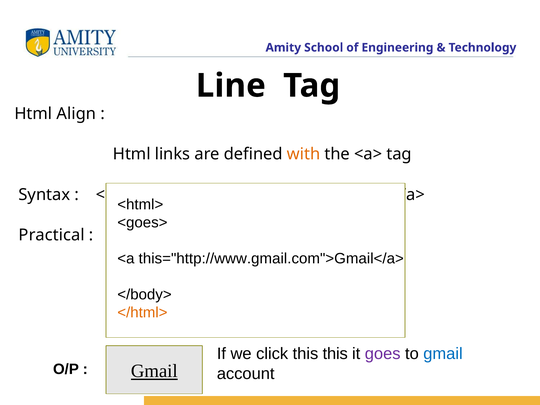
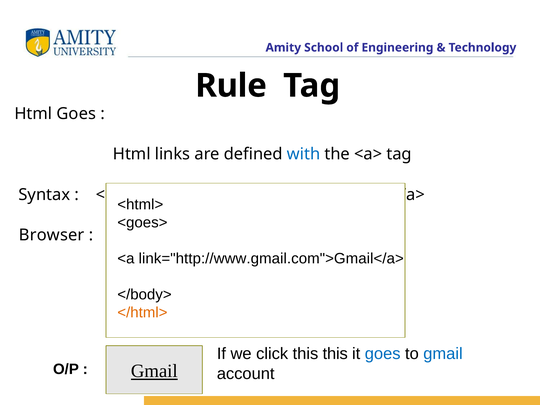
Line: Line -> Rule (231, 86)
Html Align: Align -> Goes (76, 114)
with colour: orange -> blue (304, 154)
Practical: Practical -> Browser (52, 235)
this="http://www.gmail.com">Gmail</a>: this="http://www.gmail.com">Gmail</a> -> link="http://www.gmail.com">Gmail</a> (271, 259)
goes colour: purple -> blue (383, 354)
